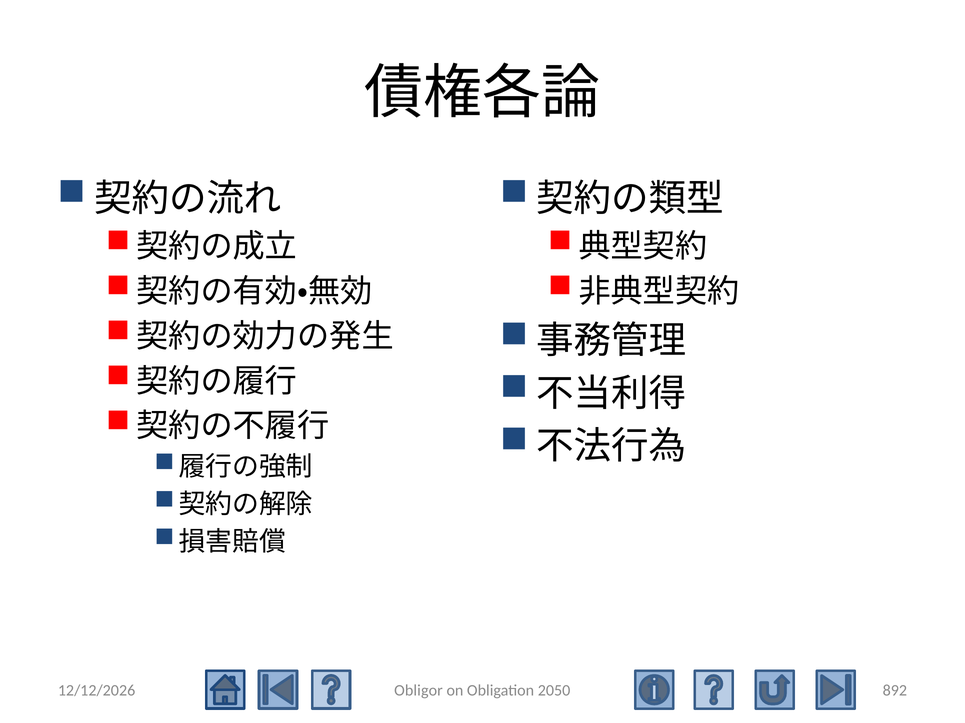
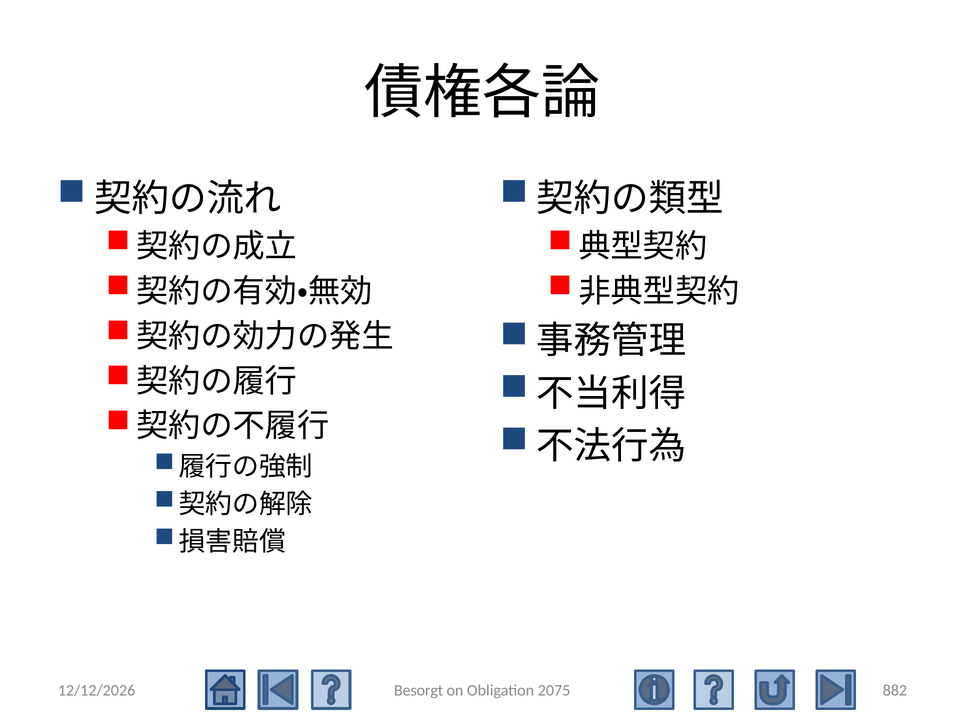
Obligor: Obligor -> Besorgt (419, 691)
2050: 2050 -> 2075 (554, 691)
892: 892 -> 882 (895, 691)
